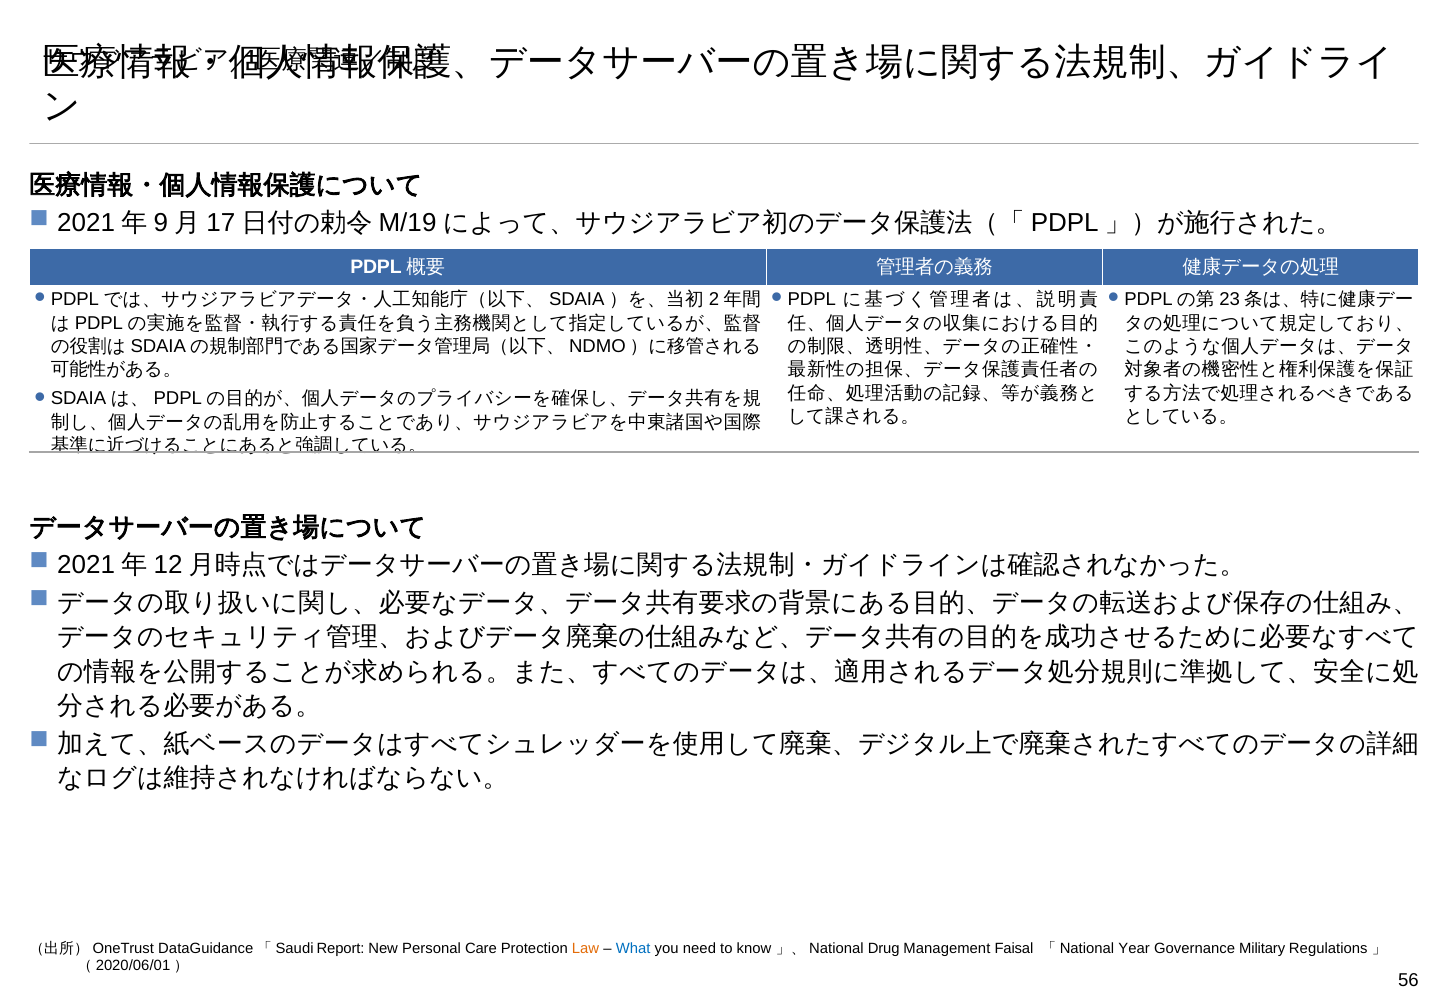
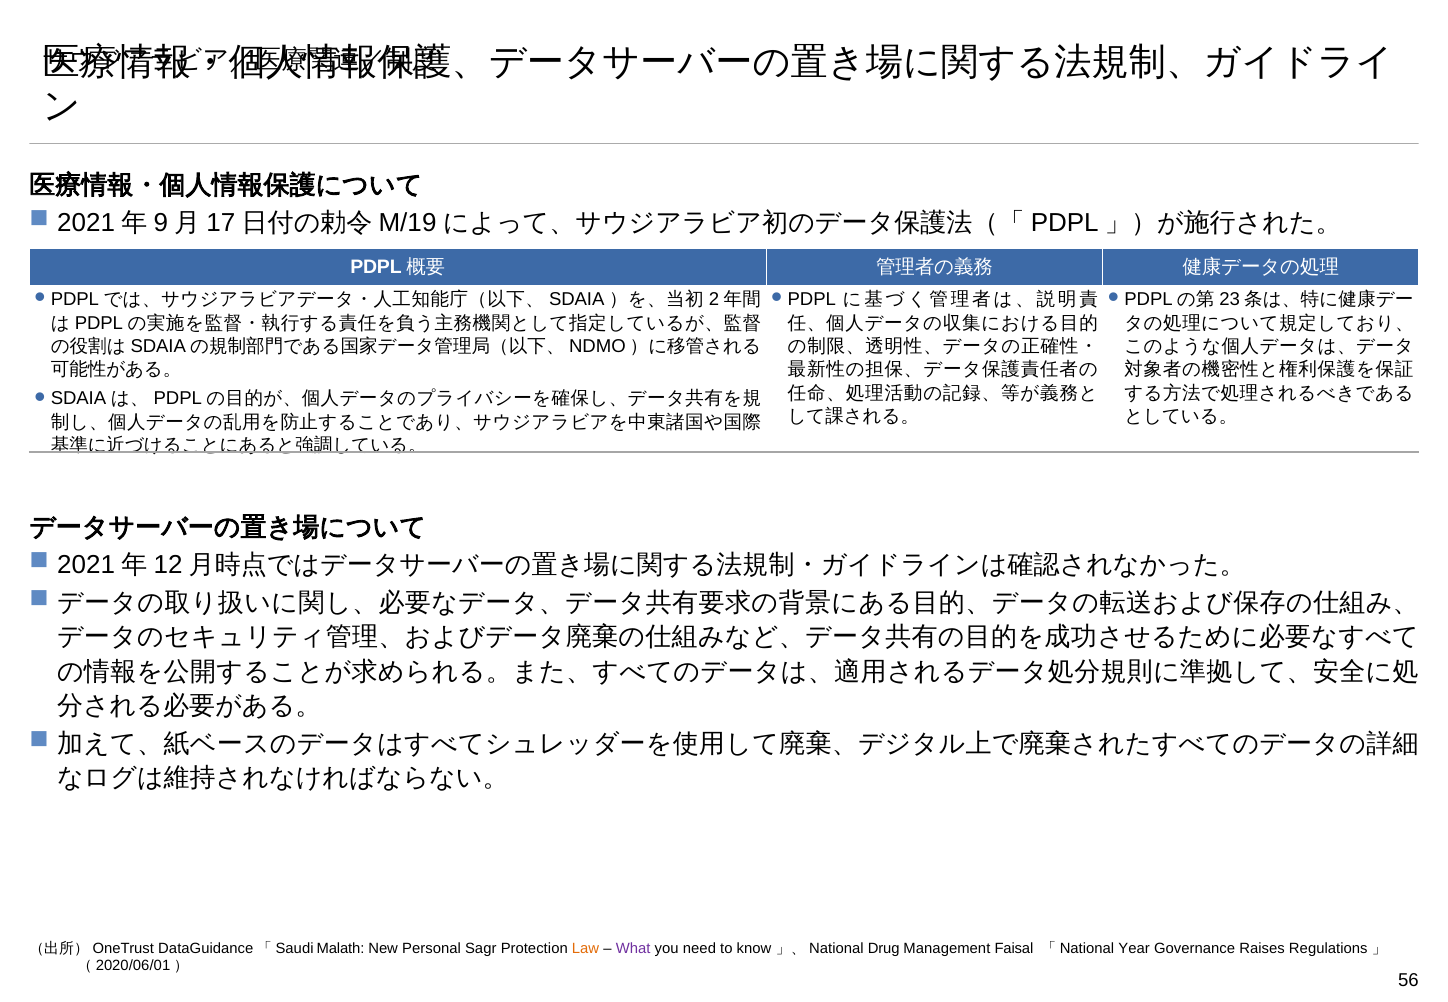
Report: Report -> Malath (341, 949)
Care: Care -> Sagr (481, 949)
What colour: blue -> purple (633, 949)
Military: Military -> Raises (1262, 949)
